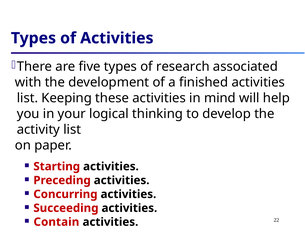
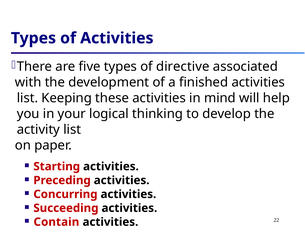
research: research -> directive (183, 67)
